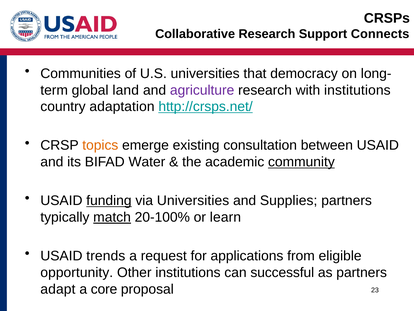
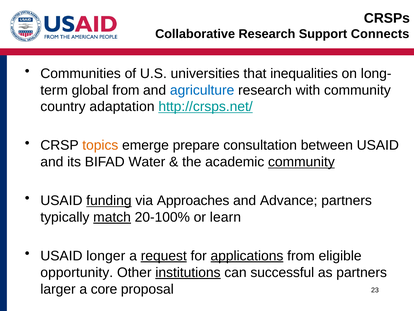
democracy: democracy -> inequalities (304, 73)
global land: land -> from (126, 90)
agriculture colour: purple -> blue (202, 90)
with institutions: institutions -> community (357, 90)
existing: existing -> prepare (196, 145)
via Universities: Universities -> Approaches (193, 200)
Supplies: Supplies -> Advance (289, 200)
trends: trends -> longer (106, 256)
request underline: none -> present (164, 256)
applications underline: none -> present (247, 256)
institutions underline: none -> present (188, 272)
adapt: adapt -> larger (58, 289)
